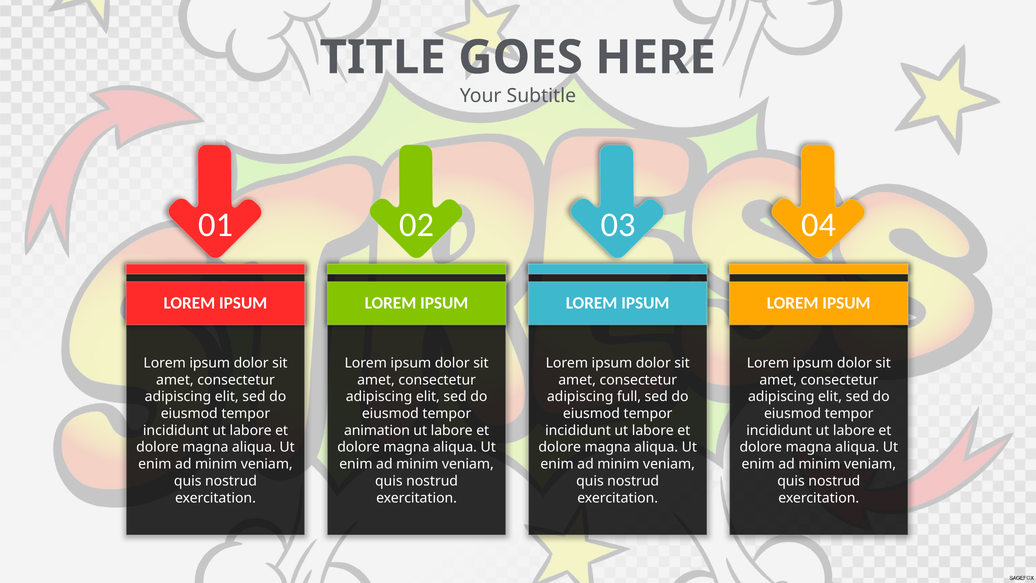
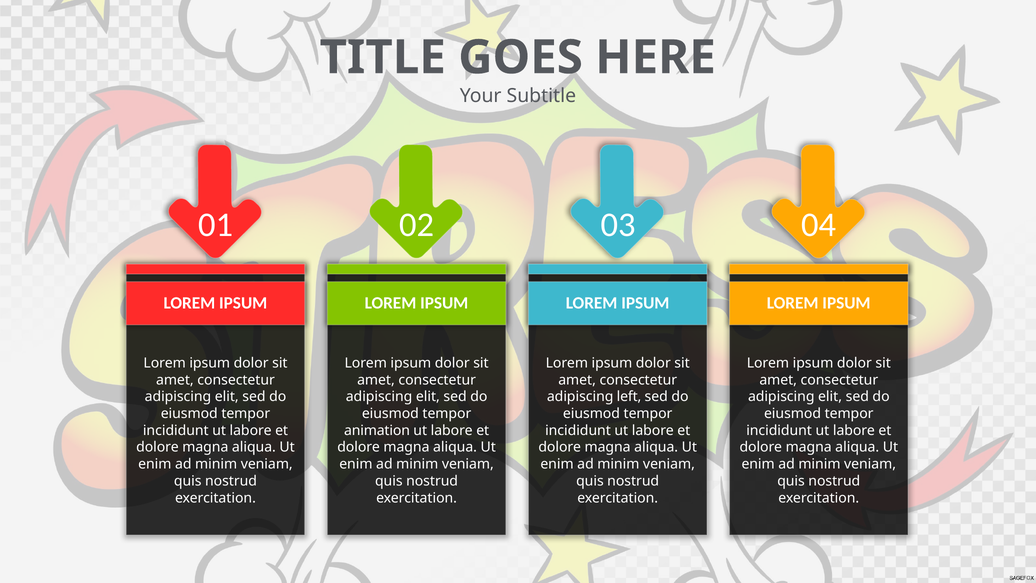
full: full -> left (629, 397)
